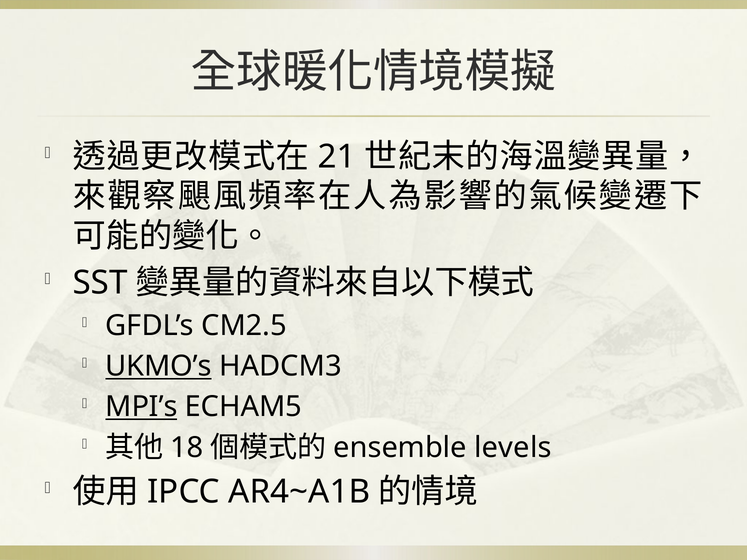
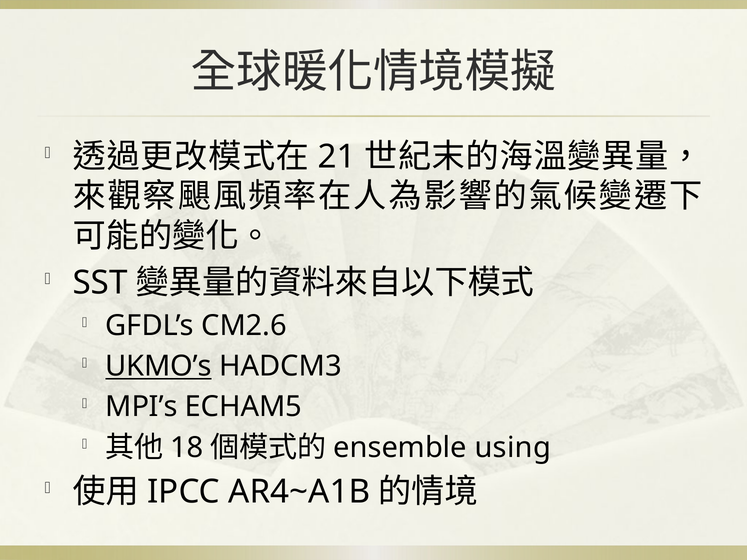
CM2.5: CM2.5 -> CM2.6 (244, 326)
MPI’s underline: present -> none (141, 407)
levels: levels -> using (513, 448)
